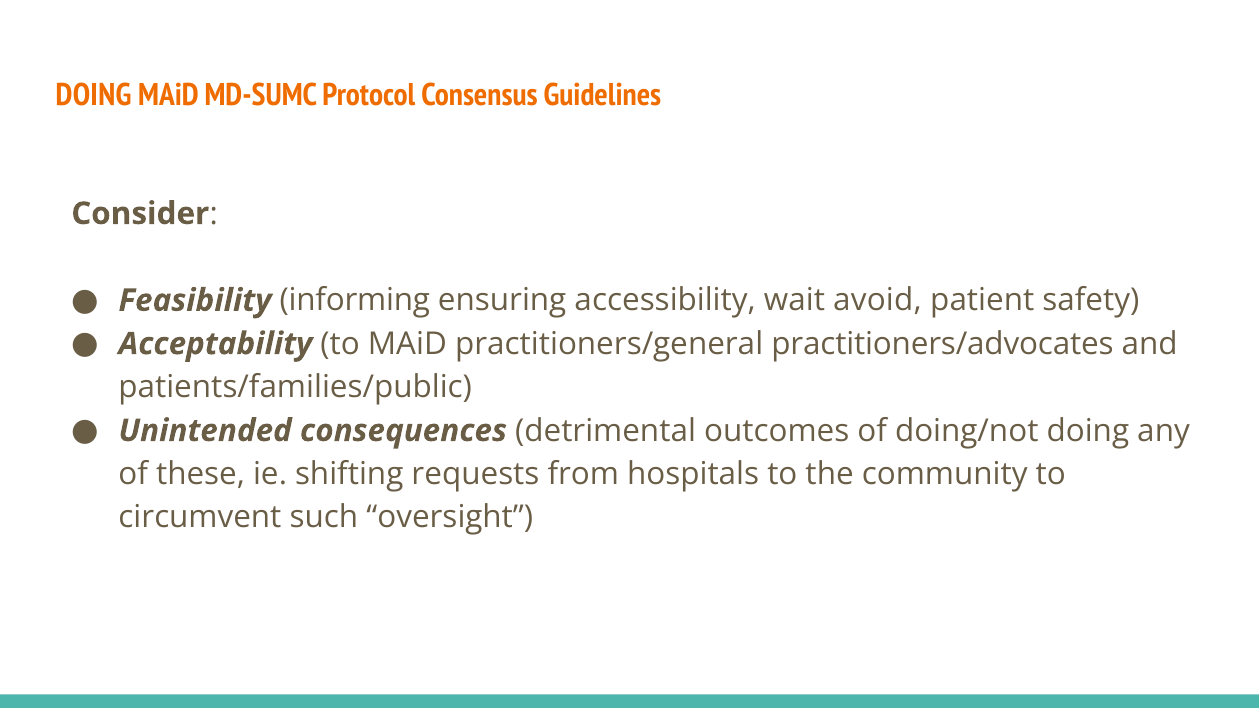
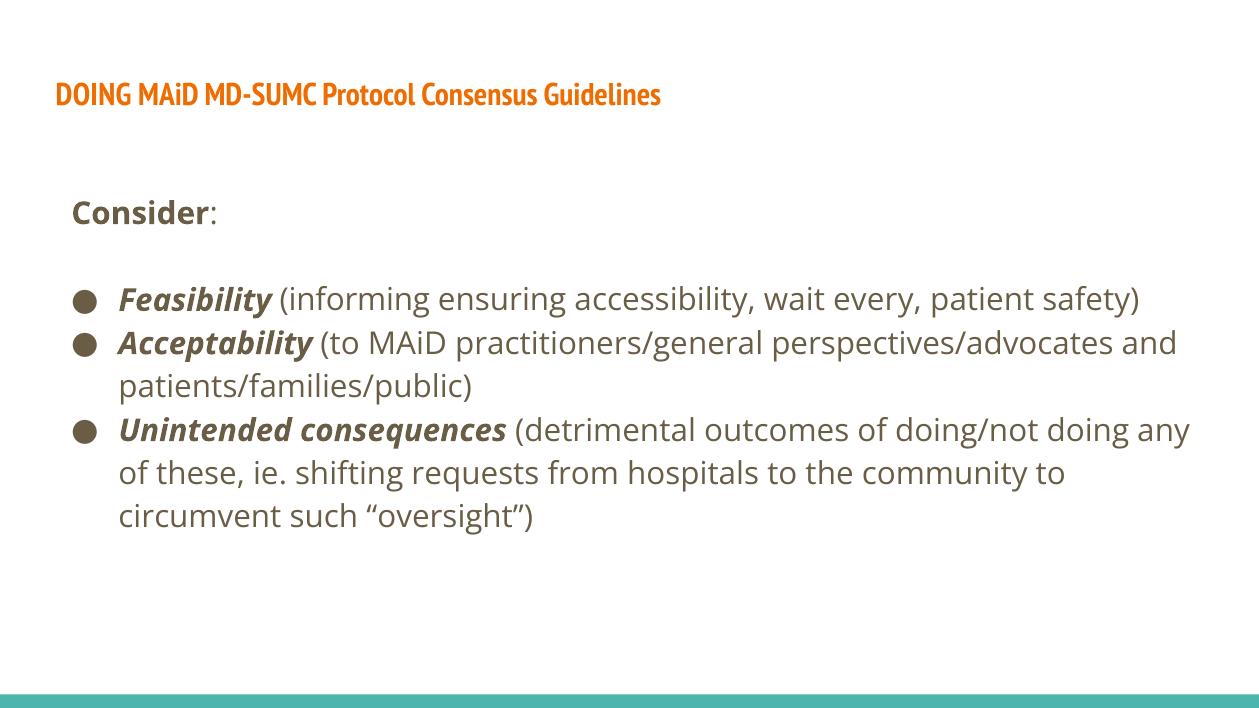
avoid: avoid -> every (877, 301)
practitioners/advocates: practitioners/advocates -> perspectives/advocates (942, 344)
